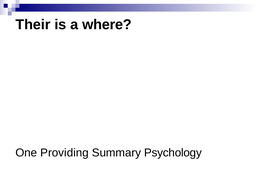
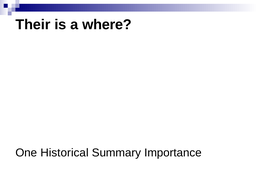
Providing: Providing -> Historical (64, 153)
Psychology: Psychology -> Importance (173, 153)
